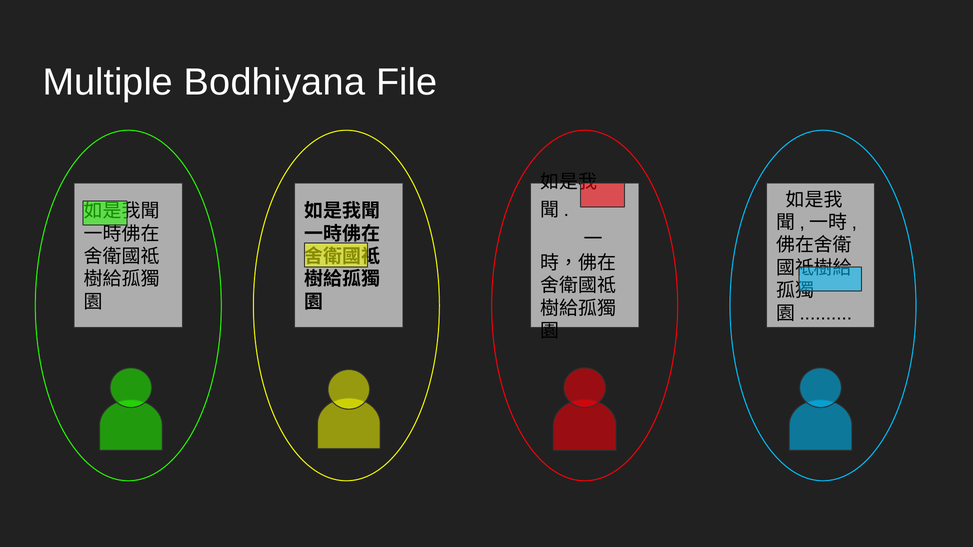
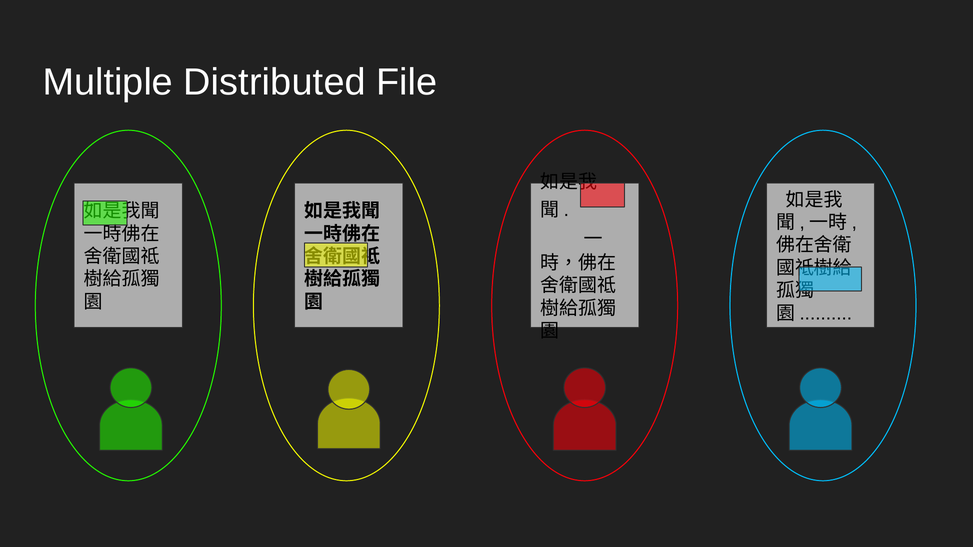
Bodhiyana: Bodhiyana -> Distributed (275, 82)
